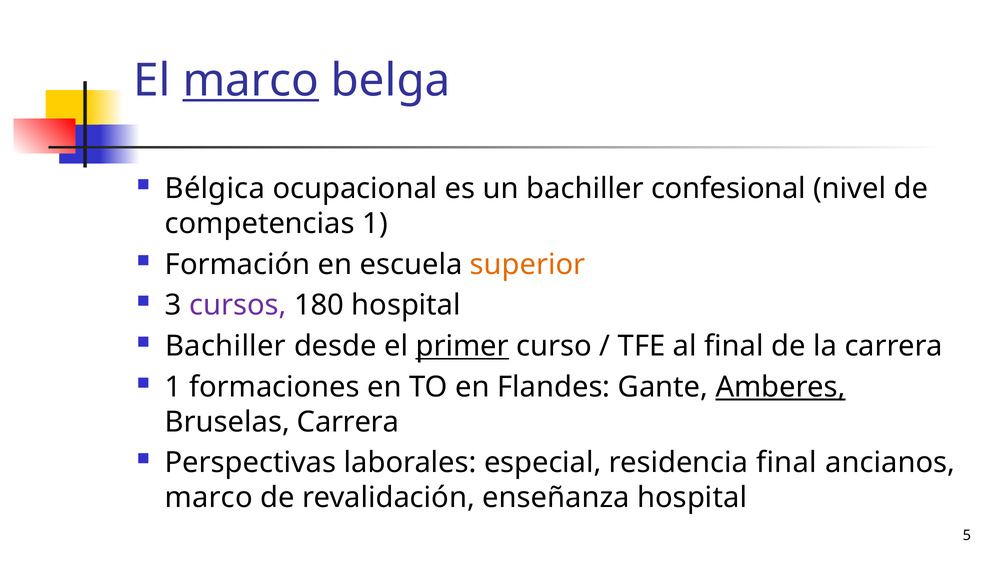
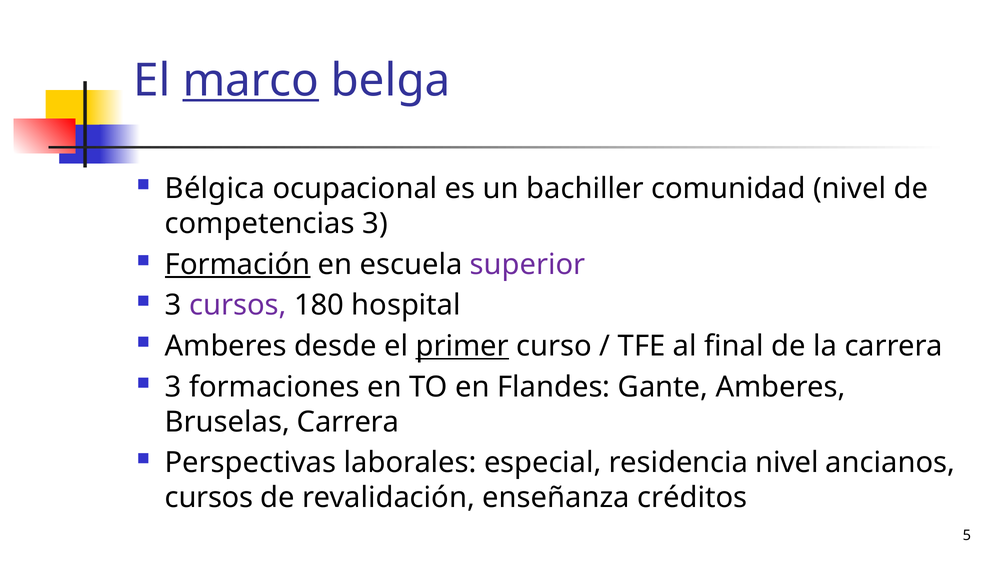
confesional: confesional -> comunidad (728, 189)
competencias 1: 1 -> 3 (375, 224)
Formación underline: none -> present (238, 265)
superior colour: orange -> purple (528, 265)
Bachiller: Bachiller -> Amberes (226, 346)
1: 1 -> 3 (173, 387)
Amberes underline: present -> none (781, 387)
residencia final: final -> nivel (787, 463)
marco: marco -> cursos (209, 498)
enseñanza hospital: hospital -> créditos (692, 498)
